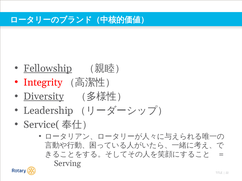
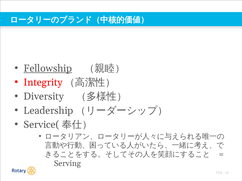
Diversity underline: present -> none (44, 97)
